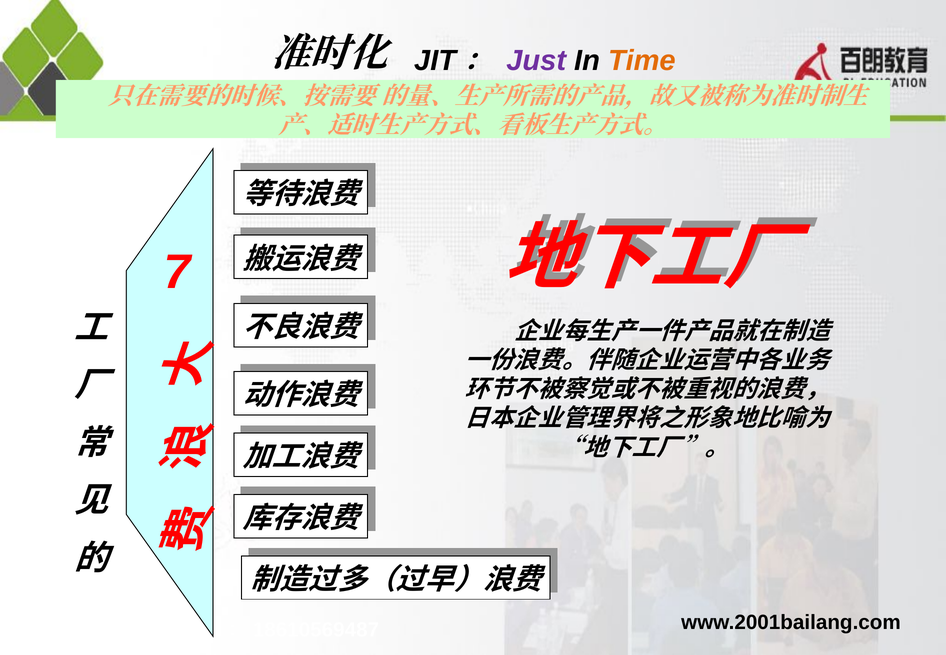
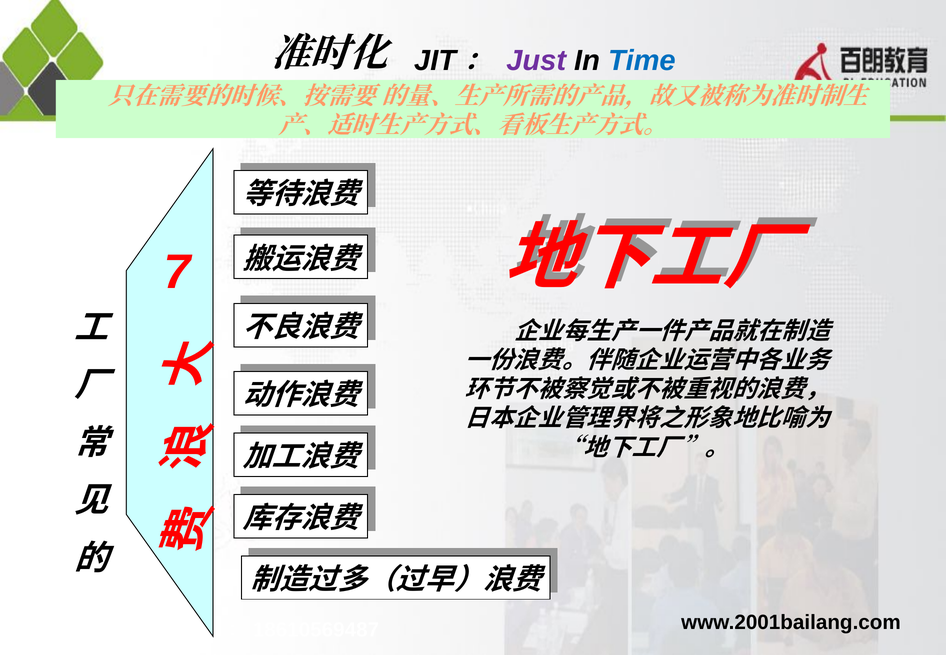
Time colour: orange -> blue (642, 60)
